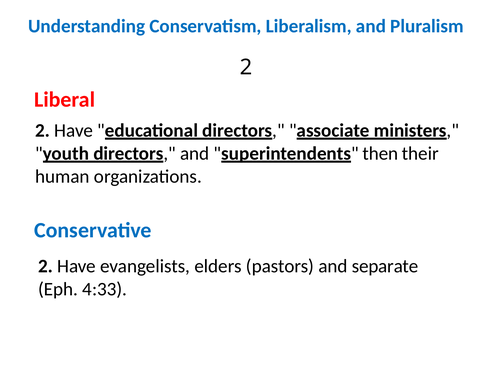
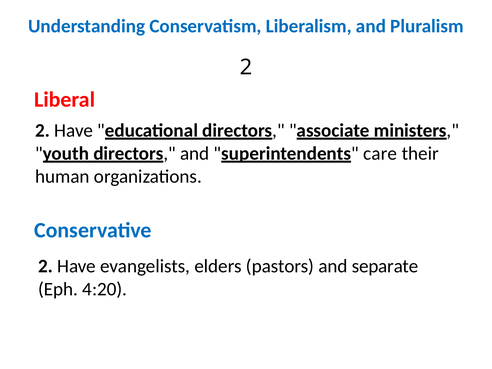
then: then -> care (380, 153)
4:33: 4:33 -> 4:20 (105, 289)
